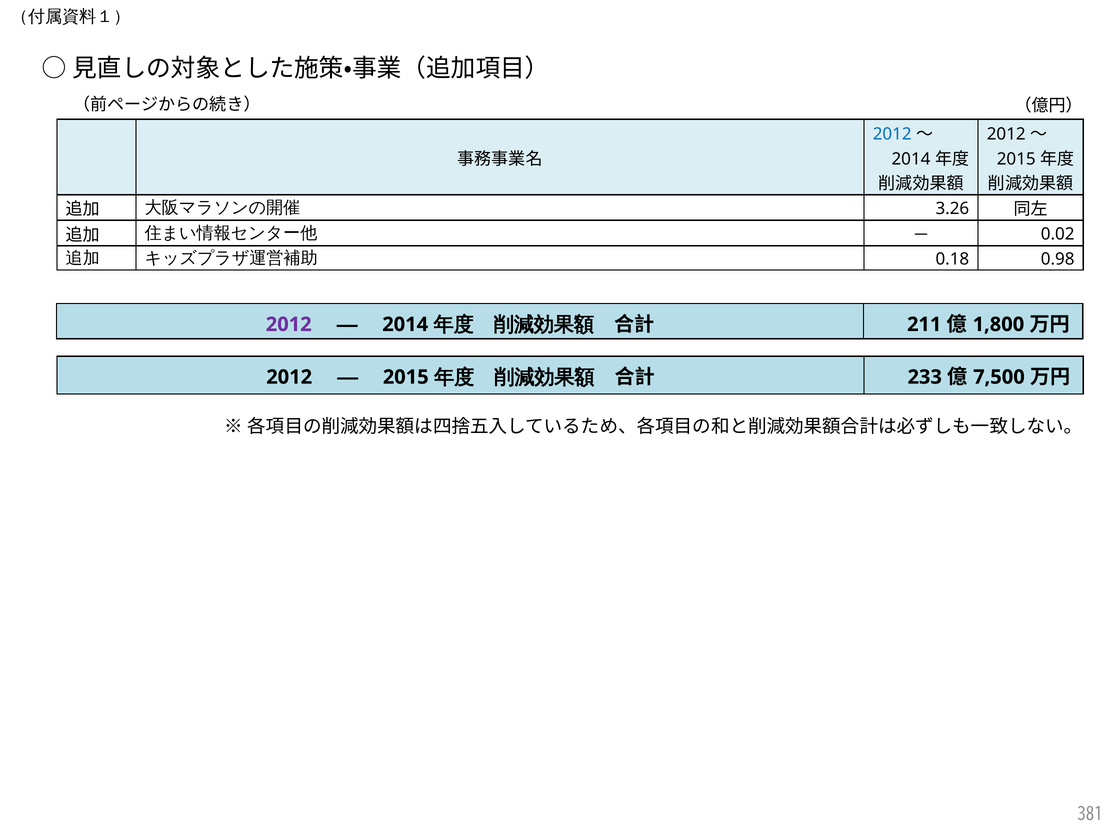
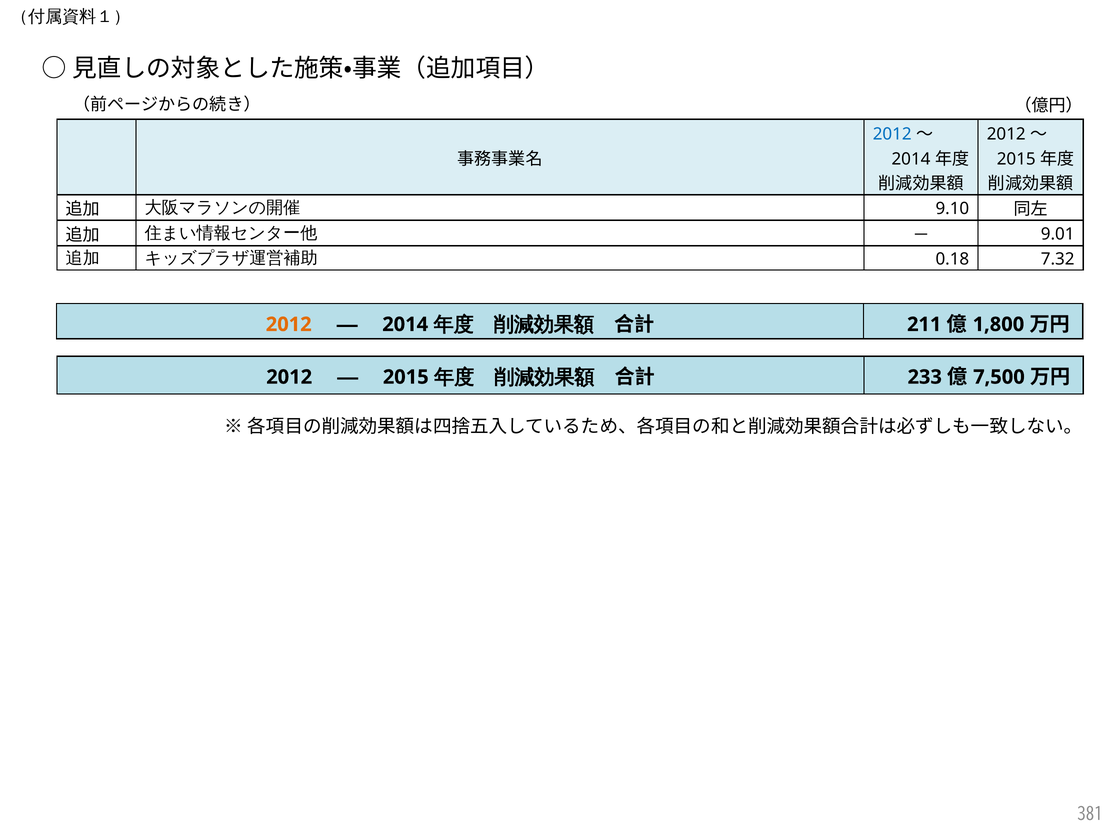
3.26: 3.26 -> 9.10 (952, 209)
0.02: 0.02 -> 9.01 (1058, 234)
0.98: 0.98 -> 7.32 (1058, 259)
2012 colour: purple -> orange (289, 325)
